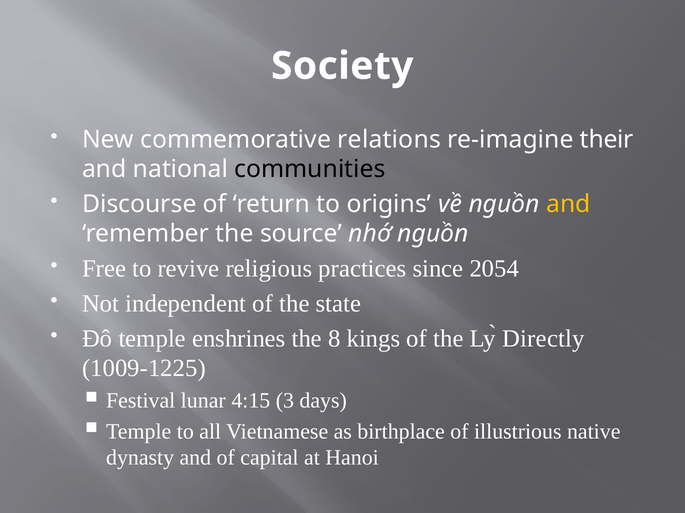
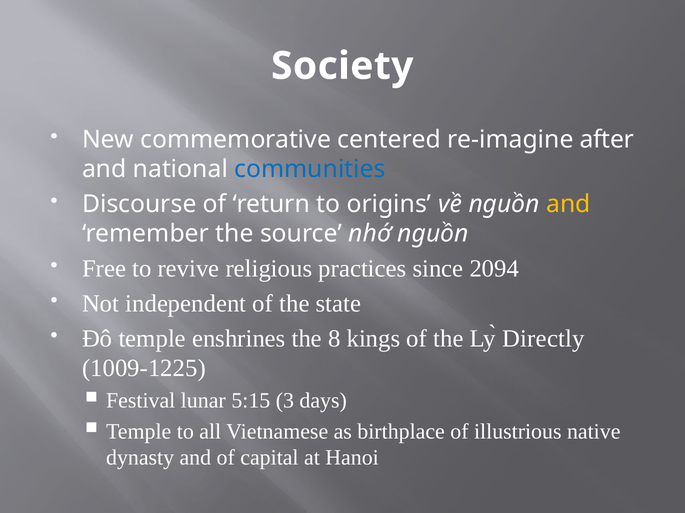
relations: relations -> centered (389, 140)
their: their -> after (607, 140)
communities colour: black -> blue (310, 169)
2054: 2054 -> 2094 (494, 269)
4:15: 4:15 -> 5:15 (251, 401)
